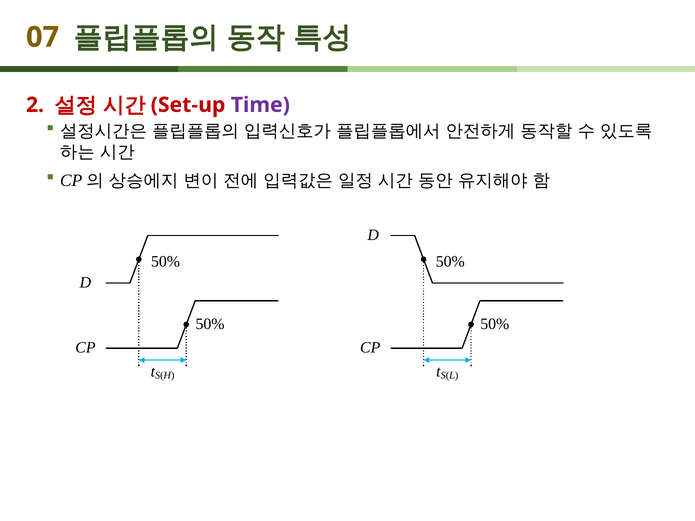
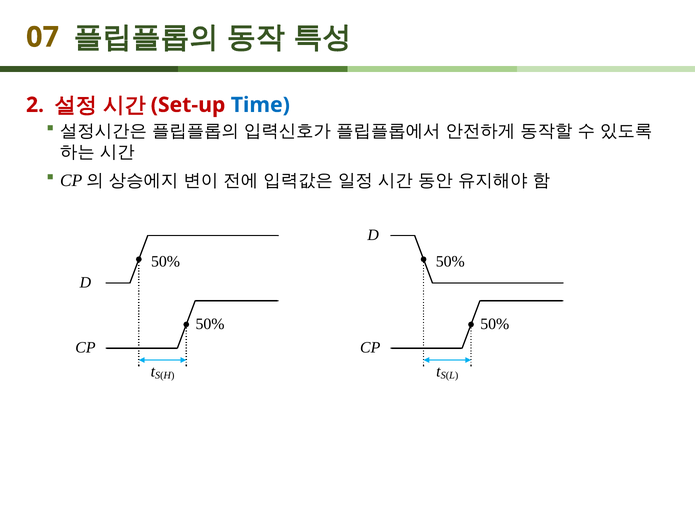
Time colour: purple -> blue (260, 105)
